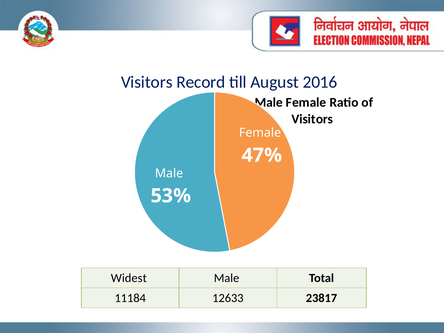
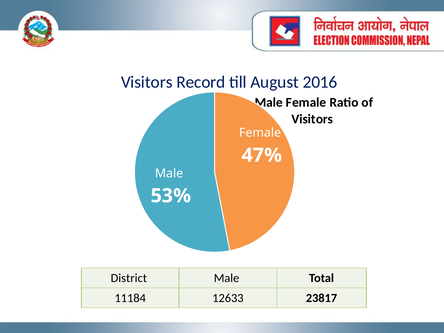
Widest: Widest -> District (129, 278)
